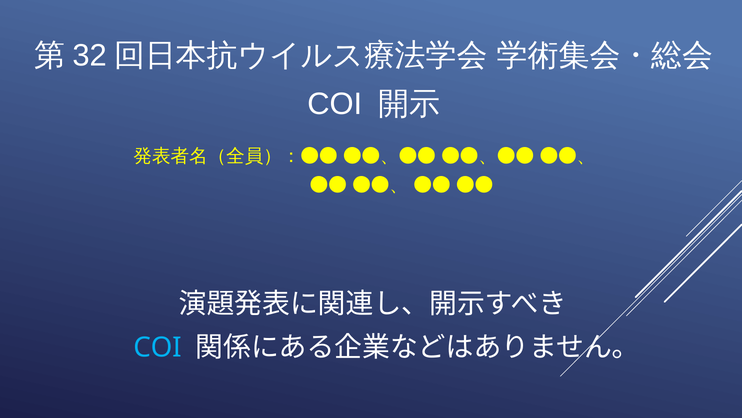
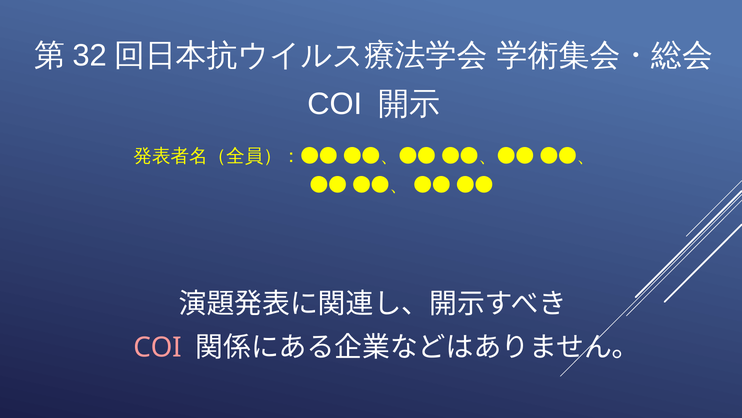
COI colour: light blue -> pink (158, 347)
